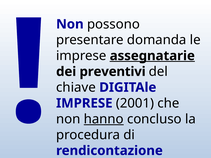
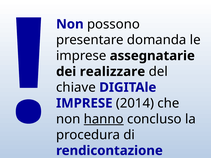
assegnatarie underline: present -> none (152, 56)
preventivi: preventivi -> realizzare (112, 72)
2001: 2001 -> 2014 (135, 103)
